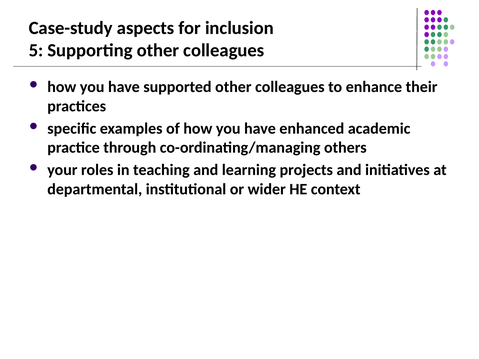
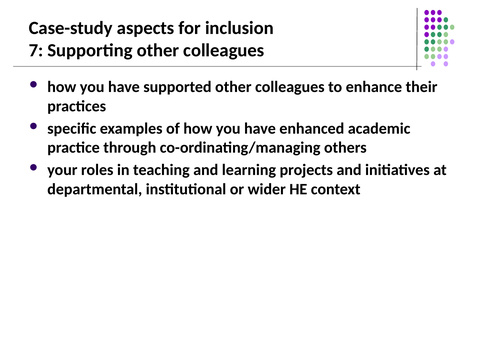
5: 5 -> 7 (36, 50)
